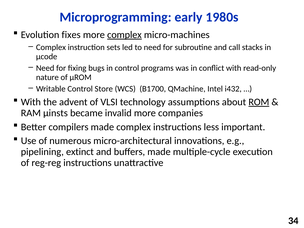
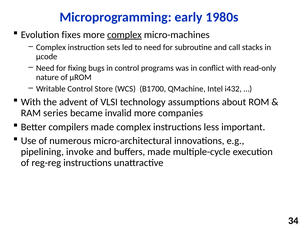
ROM underline: present -> none (259, 102)
µinsts: µinsts -> series (55, 113)
extinct: extinct -> invoke (80, 152)
